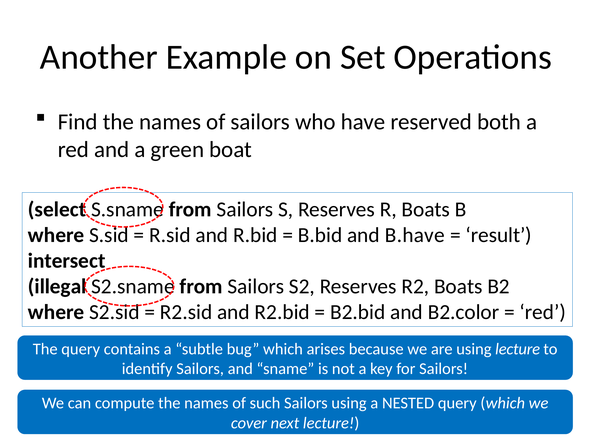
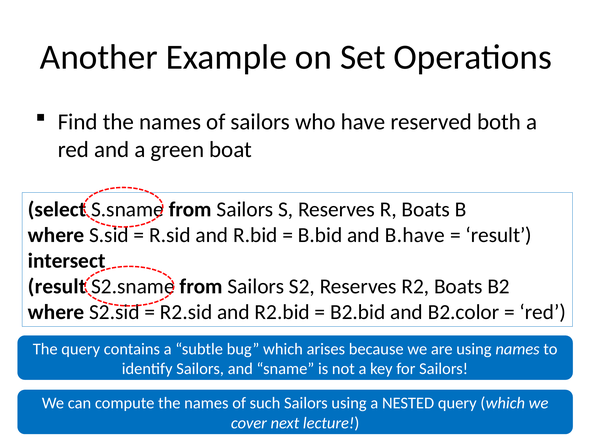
illegal: illegal -> result (57, 287)
using lecture: lecture -> names (518, 349)
